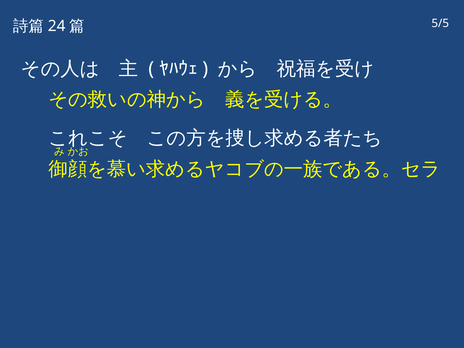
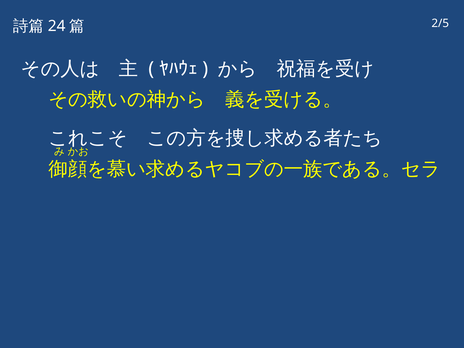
5/5: 5/5 -> 2/5 (440, 23)
